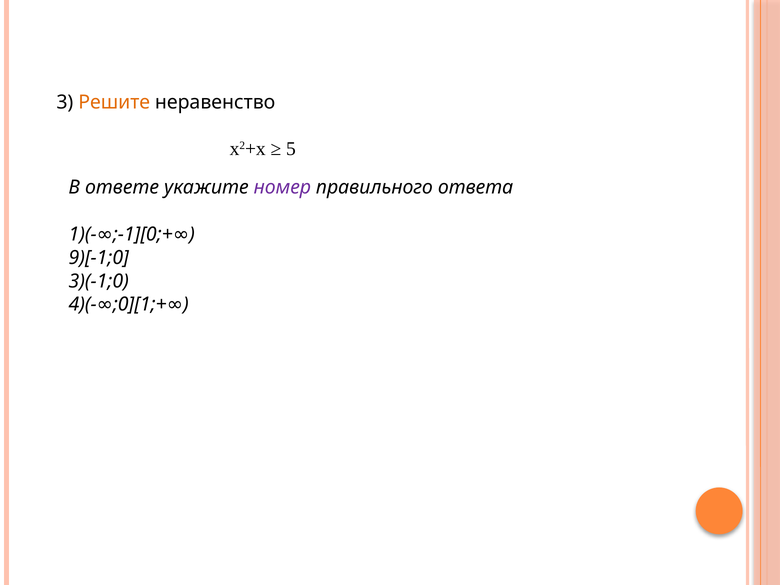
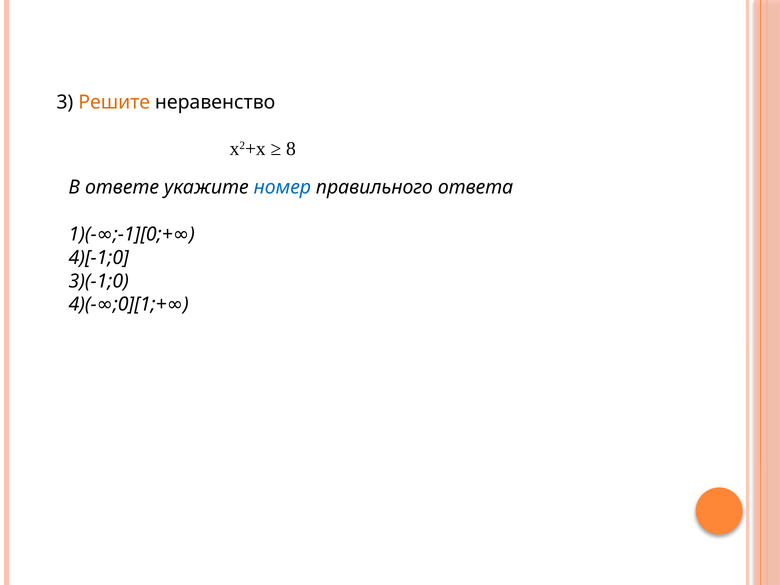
5: 5 -> 8 (291, 149)
номер colour: purple -> blue (282, 187)
9)[-1;0: 9)[-1;0 -> 4)[-1;0 (99, 258)
